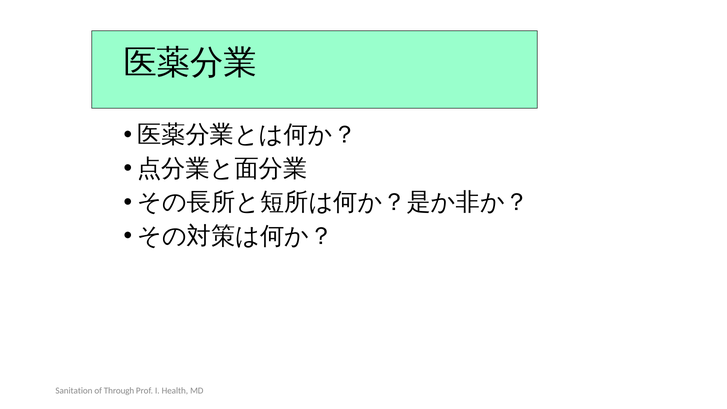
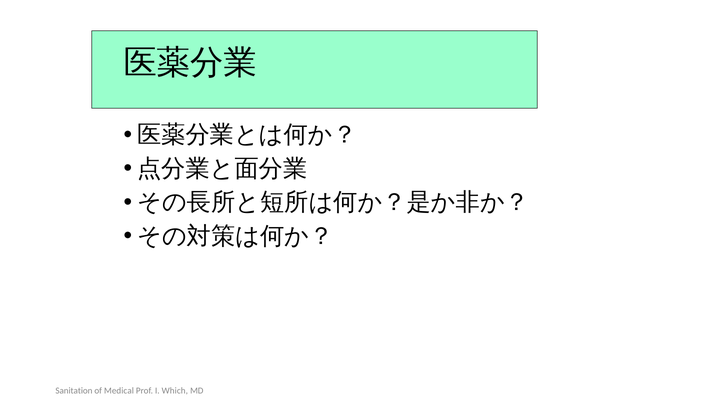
Through: Through -> Medical (119, 391)
Health: Health -> Which (175, 391)
